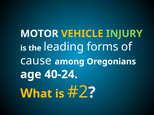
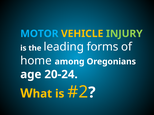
MOTOR colour: white -> light blue (39, 34)
cause: cause -> home (36, 61)
40-24: 40-24 -> 20-24 (61, 75)
